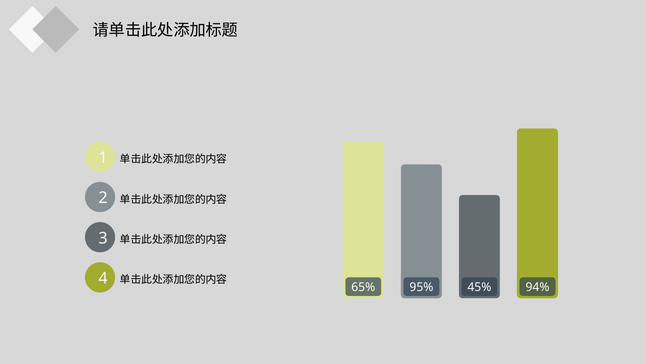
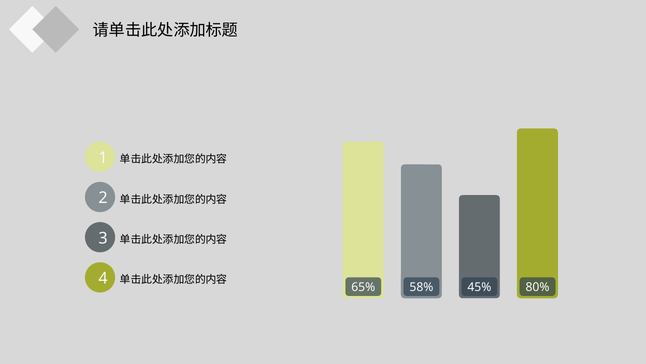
95%: 95% -> 58% (421, 287)
94%: 94% -> 80% (538, 287)
